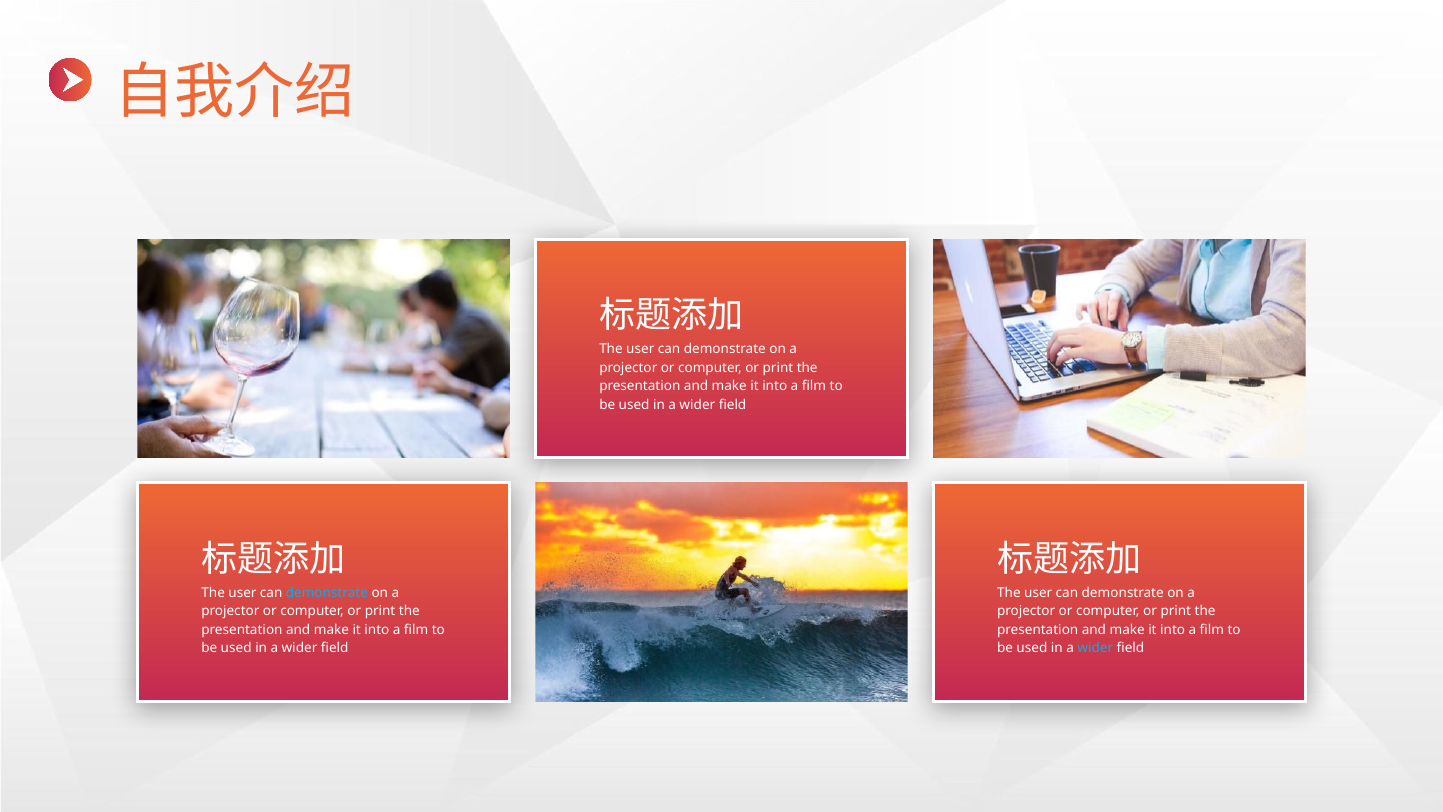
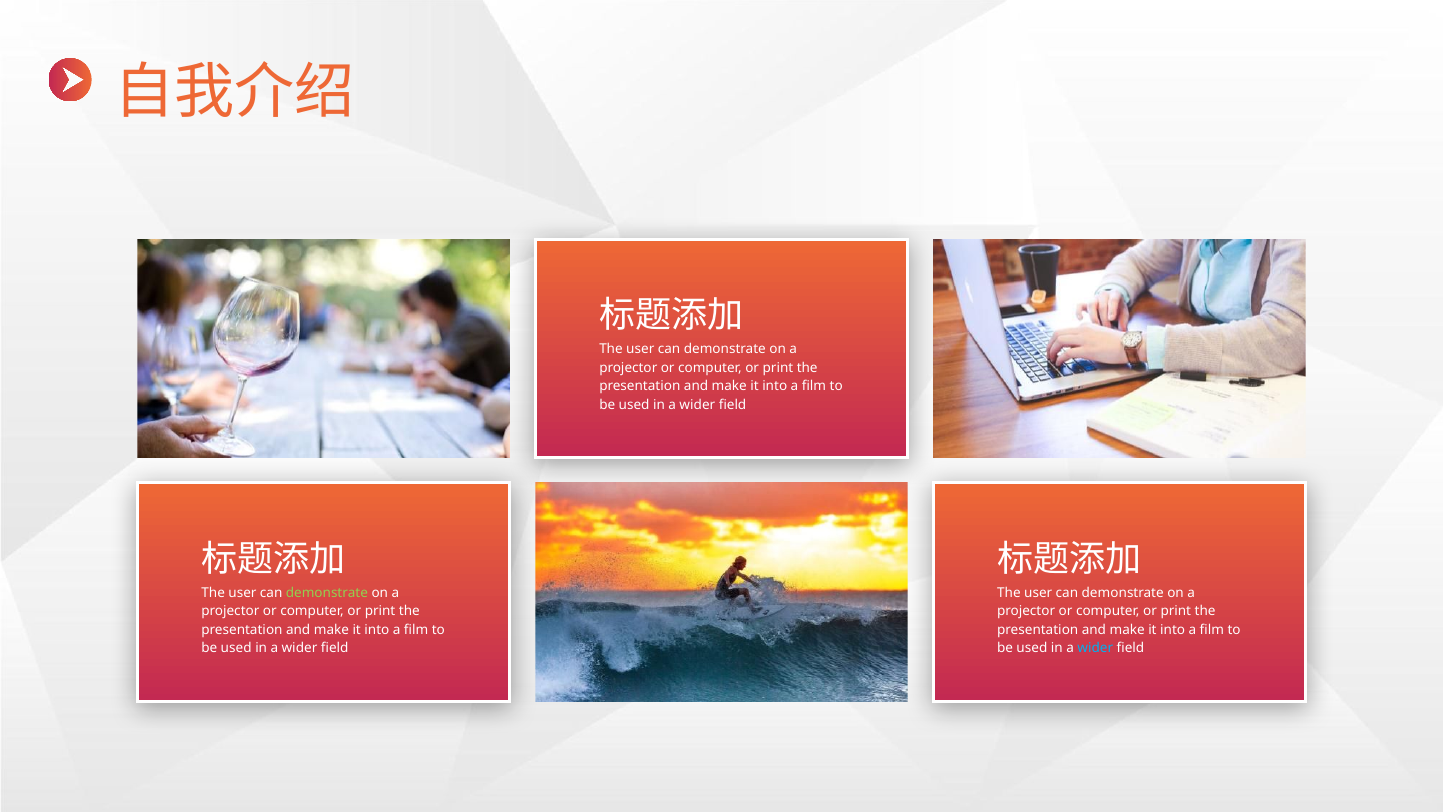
demonstrate colour: light blue -> light green (327, 592)
